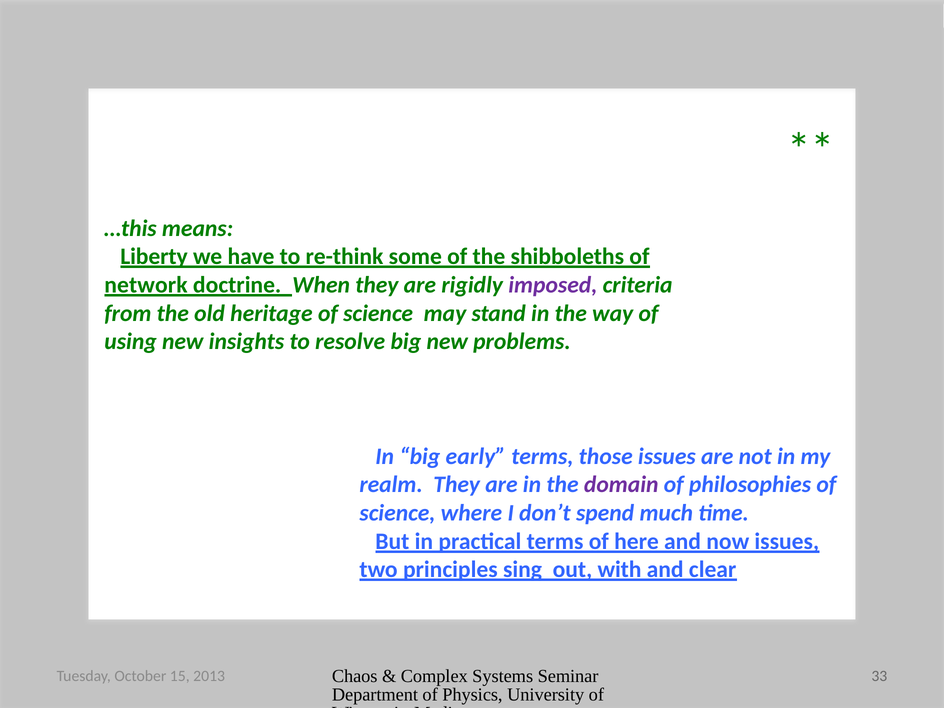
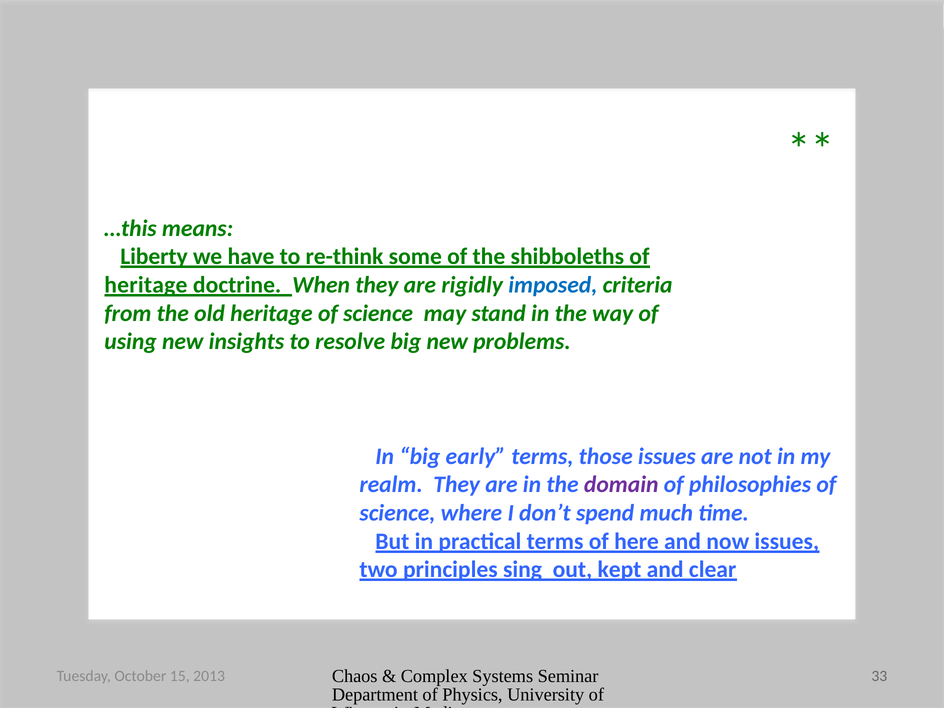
network: network -> heritage (146, 285)
imposed colour: purple -> blue (553, 285)
with: with -> kept (619, 570)
